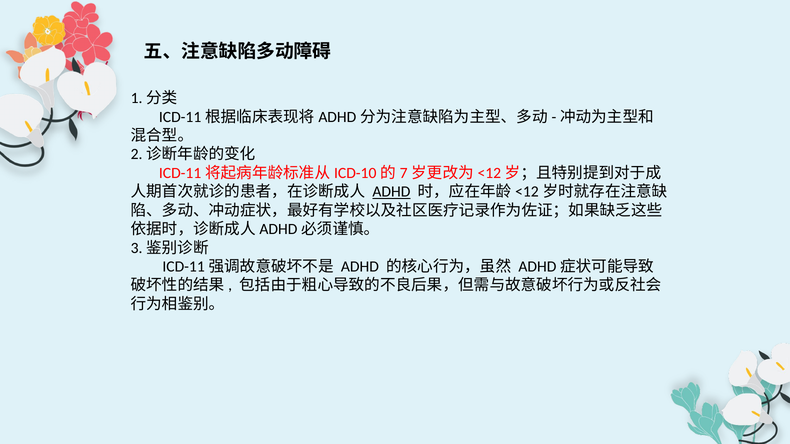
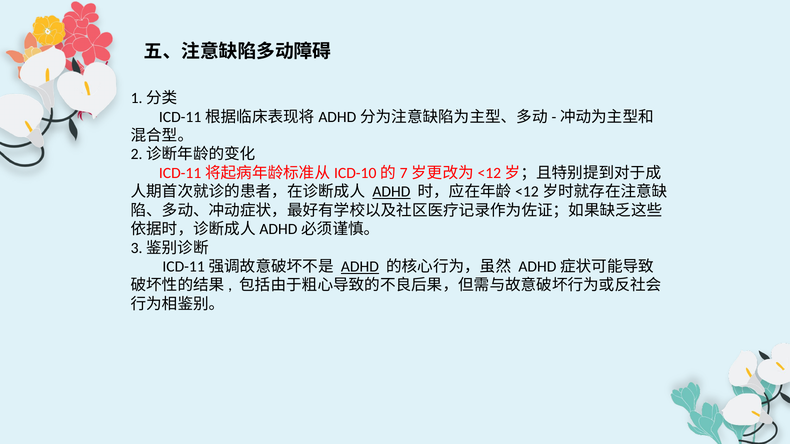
ADHD underline: none -> present (360, 267)
